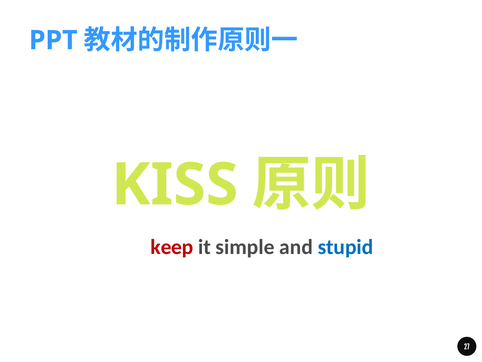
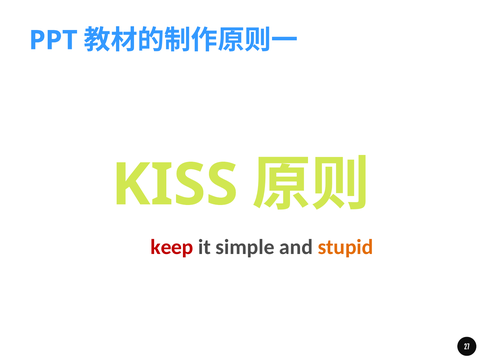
stupid colour: blue -> orange (345, 247)
